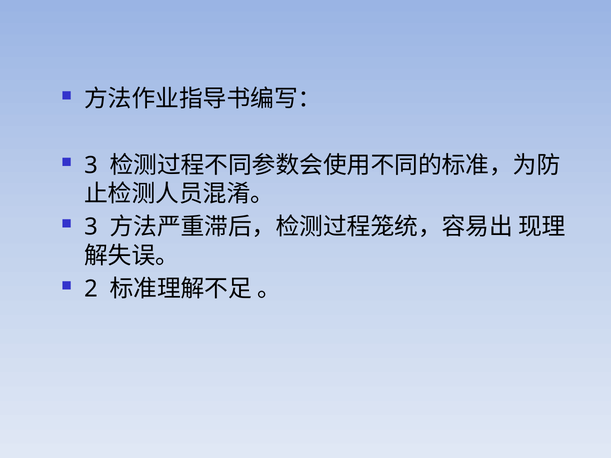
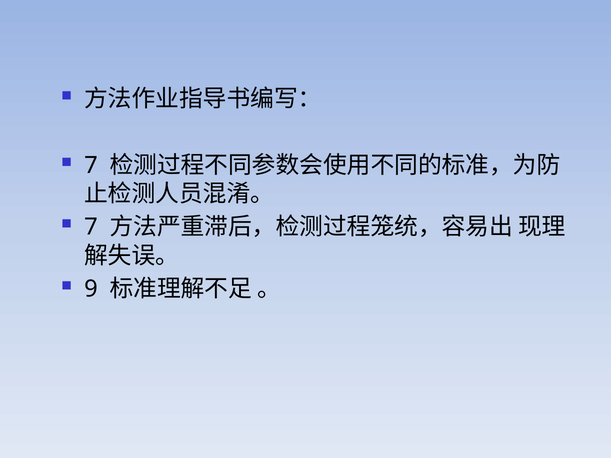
3: 3 -> 7 (91, 165)
3: 3 -> 7 (91, 227)
2: 2 -> 9 (91, 289)
